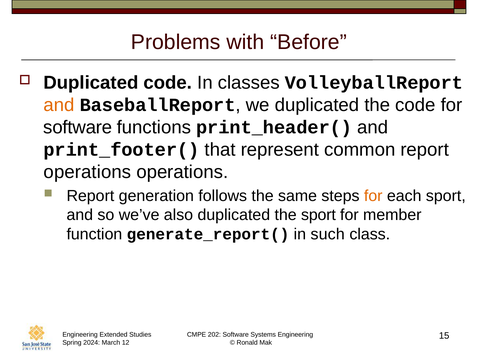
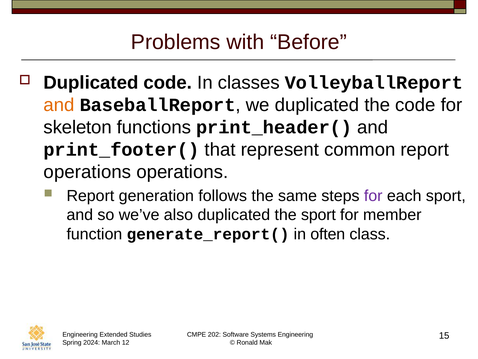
software: software -> skeleton (78, 127)
for colour: orange -> purple (373, 196)
such: such -> often (328, 234)
